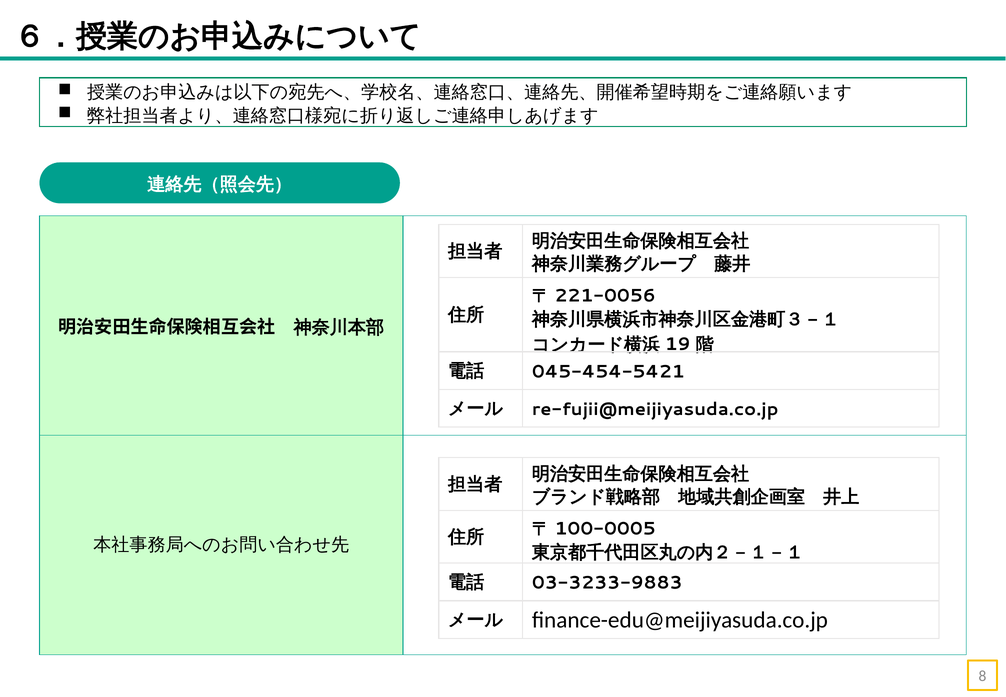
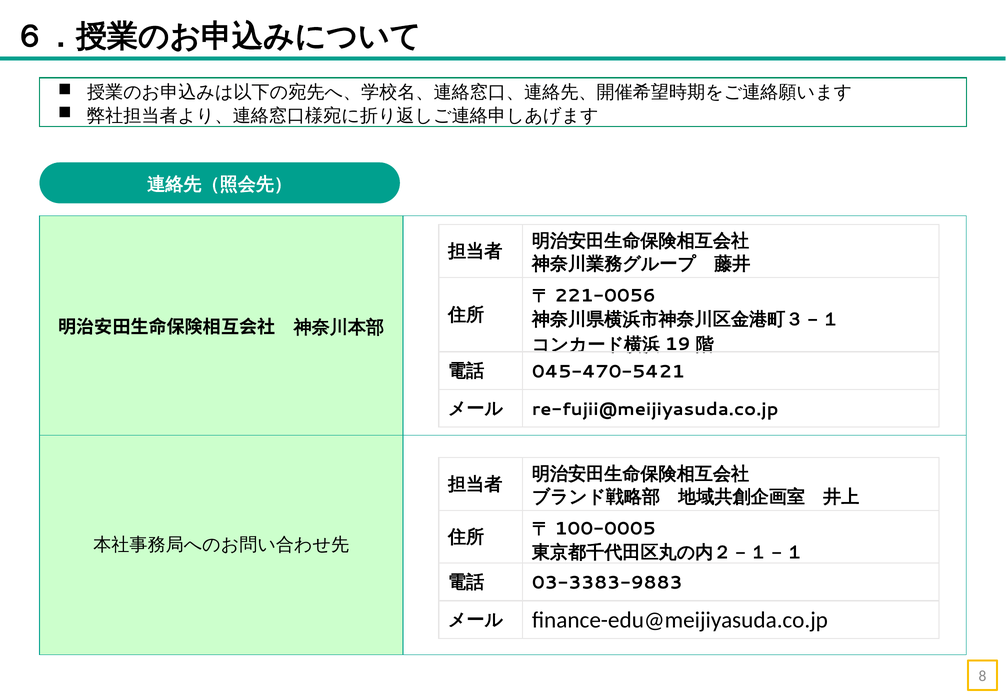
045-454-5421: 045-454-5421 -> 045-470-5421 (608, 371)
03-3233-9883: 03-3233-9883 -> 03-3383-9883 (607, 582)
